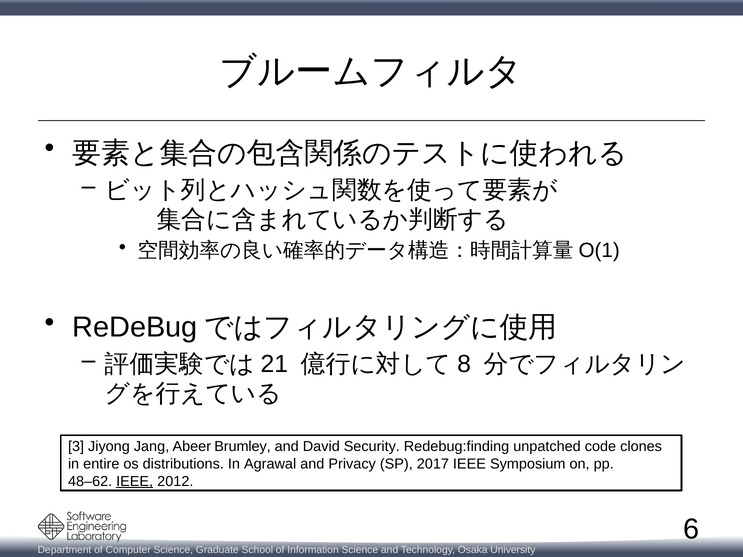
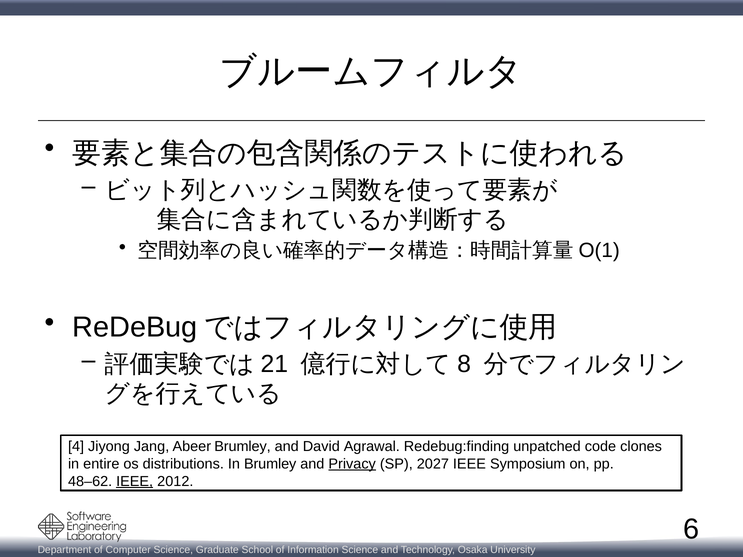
3: 3 -> 4 (76, 447)
Security: Security -> Agrawal (372, 447)
In Agrawal: Agrawal -> Brumley (270, 464)
Privacy underline: none -> present (352, 464)
2017: 2017 -> 2027 (433, 464)
